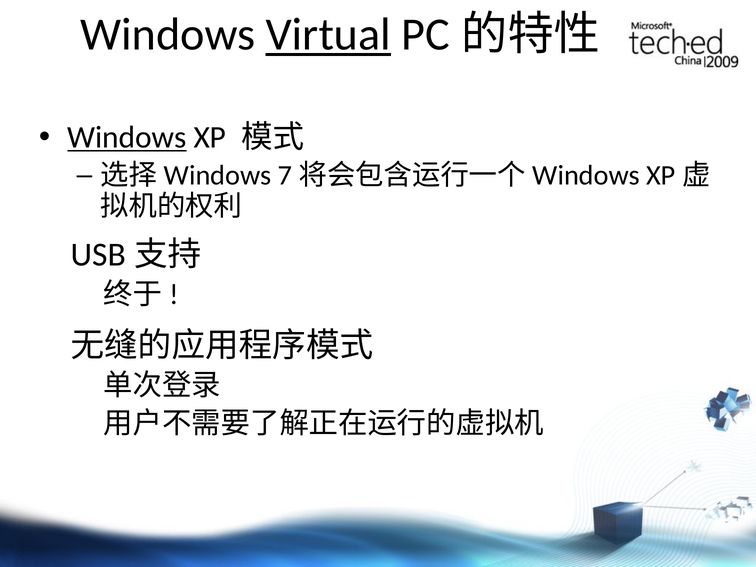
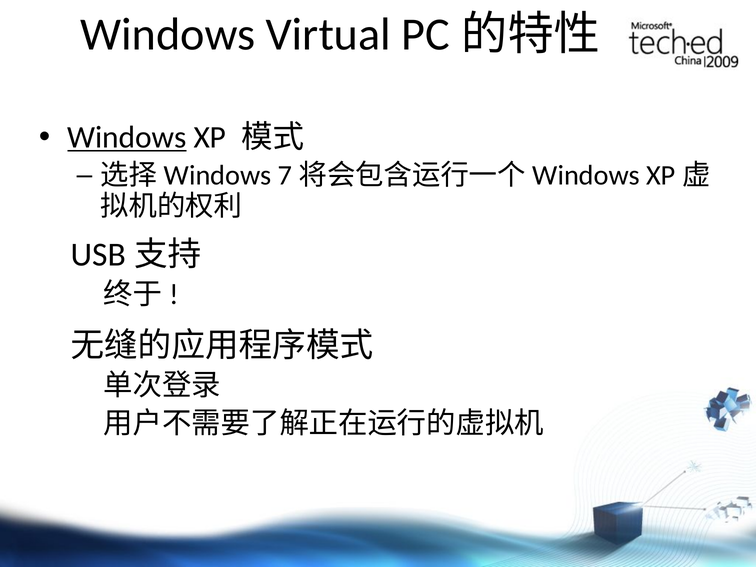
Virtual underline: present -> none (328, 35)
